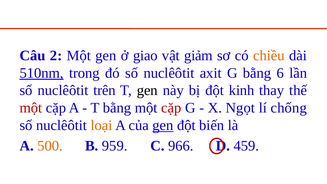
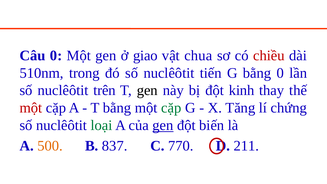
Câu 2: 2 -> 0 (56, 56)
giảm: giảm -> chua (198, 56)
chiều colour: orange -> red (269, 56)
510nm underline: present -> none (42, 73)
axit: axit -> tiến (211, 73)
bằng 6: 6 -> 0 (280, 73)
cặp colour: red -> green (171, 108)
Ngọt: Ngọt -> Tăng (240, 108)
chống: chống -> chứng (289, 108)
loại colour: orange -> green (102, 125)
959: 959 -> 837 (115, 146)
966: 966 -> 770 (181, 146)
459: 459 -> 211 (246, 146)
